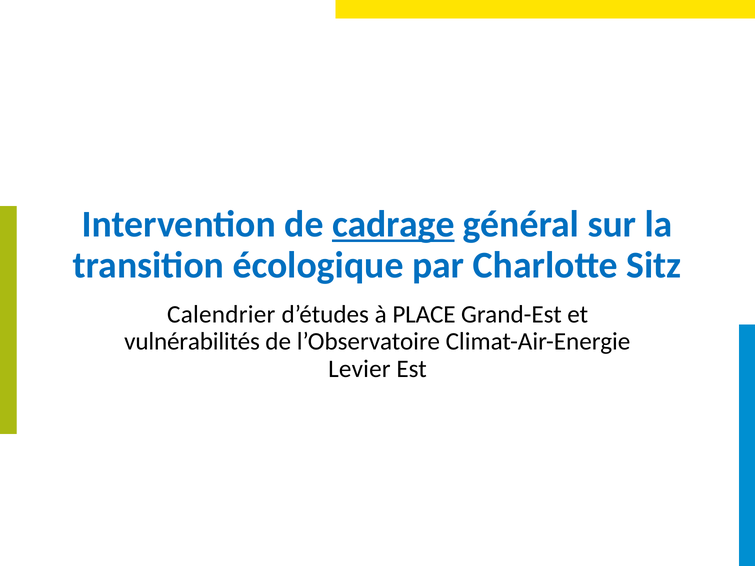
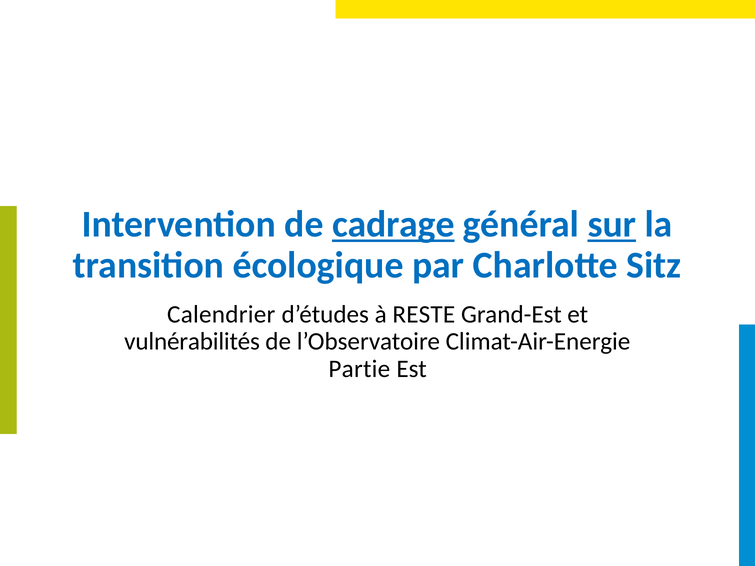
sur underline: none -> present (612, 225)
PLACE: PLACE -> RESTE (424, 315)
Levier: Levier -> Partie (359, 369)
